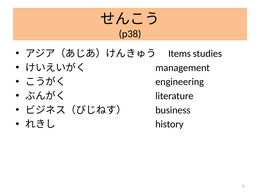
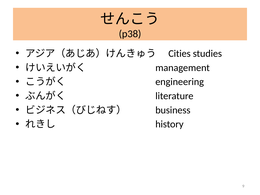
Items: Items -> Cities (179, 54)
